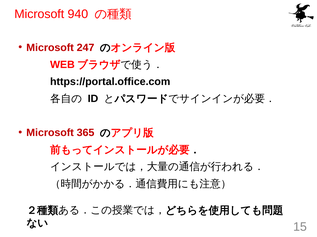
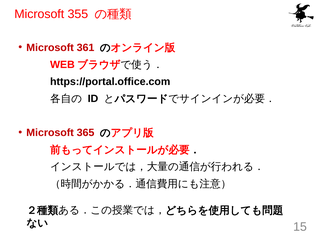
940: 940 -> 355 (78, 14)
247: 247 -> 361 (86, 48)
